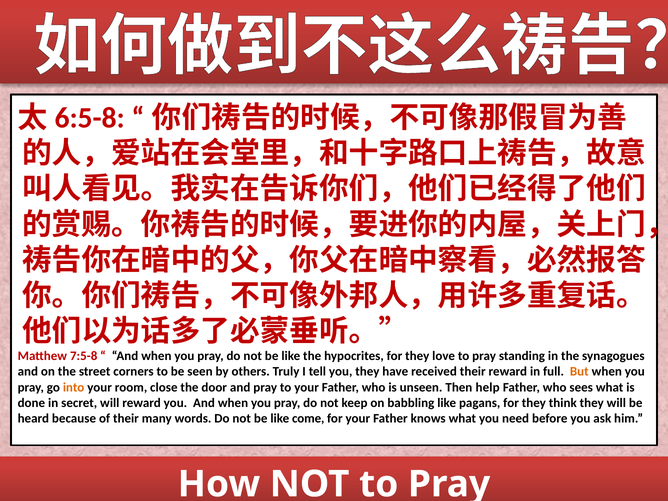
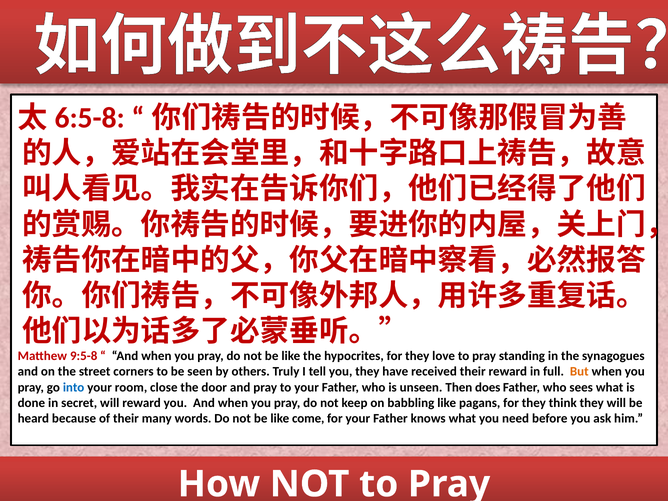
7:5-8: 7:5-8 -> 9:5-8 (84, 356)
into colour: orange -> blue (74, 387)
help: help -> does (488, 387)
